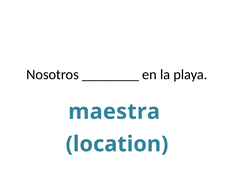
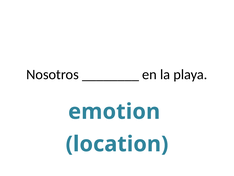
maestra: maestra -> emotion (114, 111)
